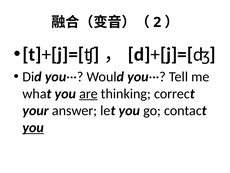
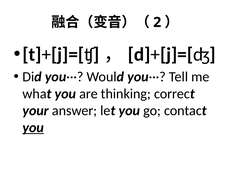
are underline: present -> none (88, 93)
